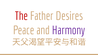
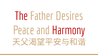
Harmony colour: purple -> red (68, 30)
